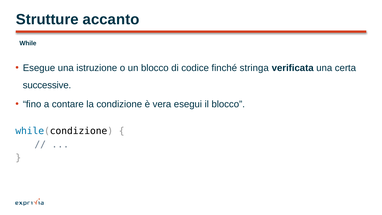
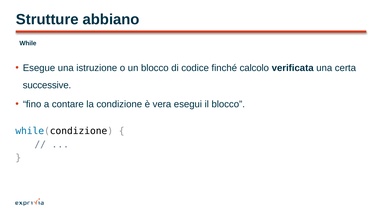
accanto: accanto -> abbiano (111, 19)
stringa: stringa -> calcolo (254, 68)
